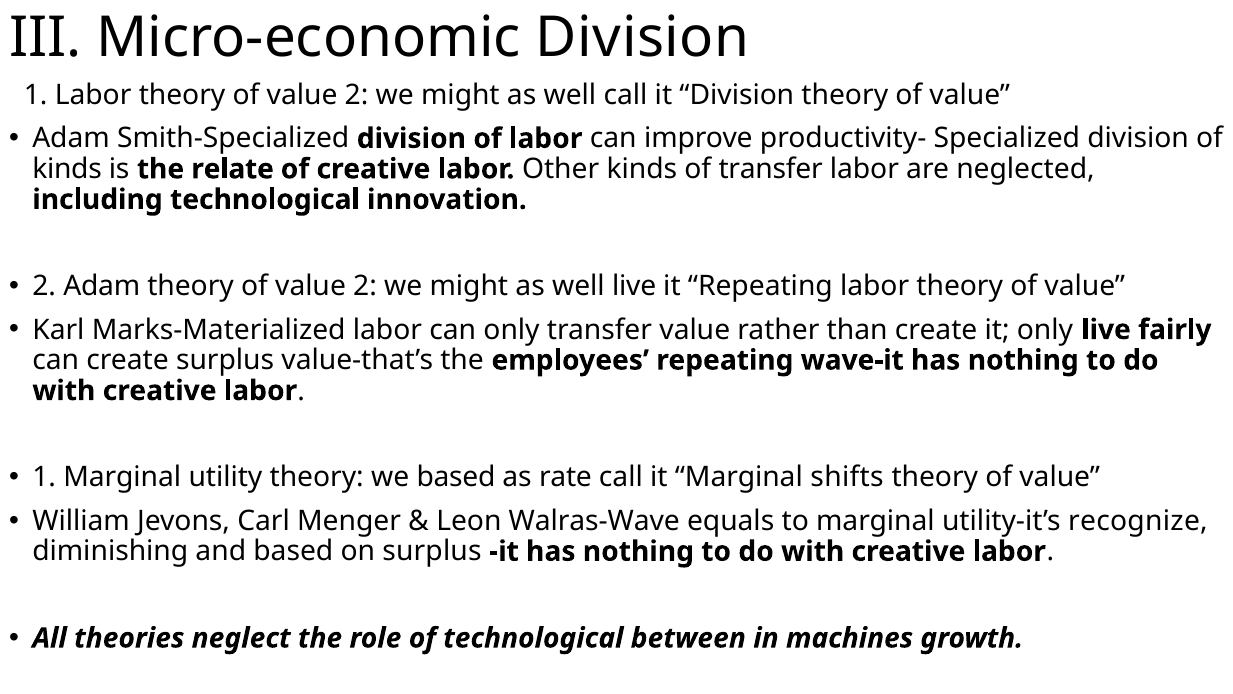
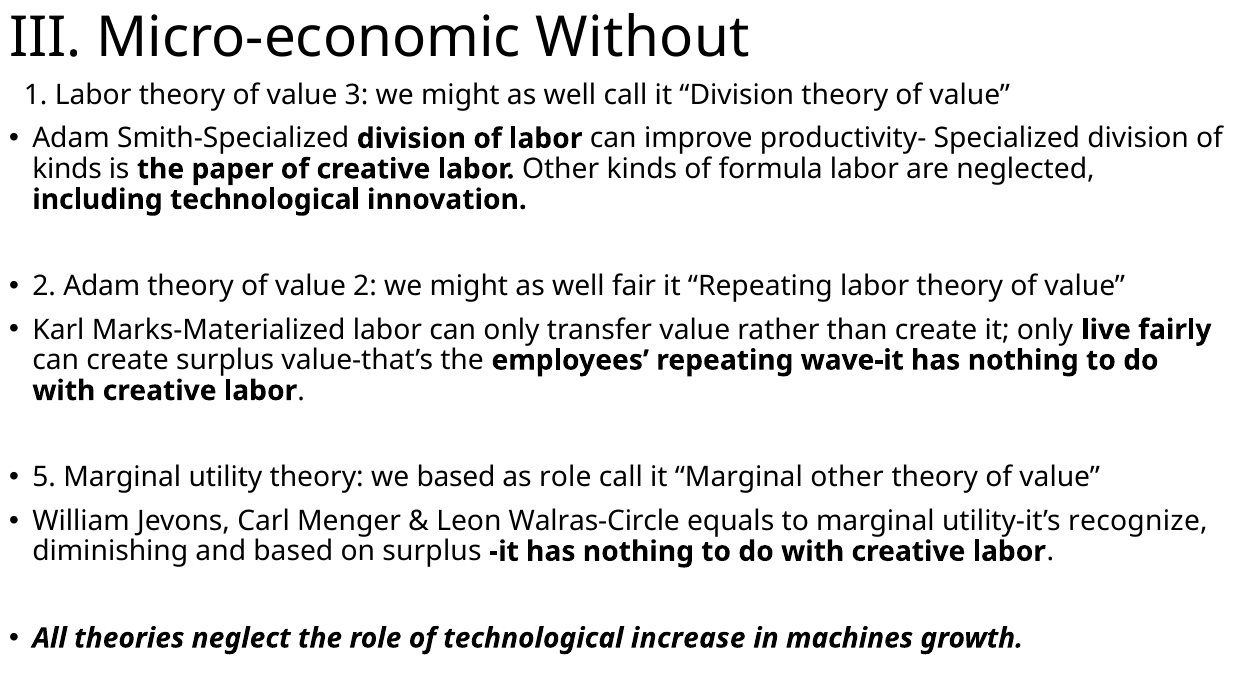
Micro-economic Division: Division -> Without (643, 37)
2: 2 -> 3 (357, 95)
relate: relate -> paper (232, 169)
of transfer: transfer -> formula (771, 169)
well live: live -> fair (634, 286)
1: 1 -> 5 (44, 477)
as rate: rate -> role (565, 477)
Marginal shifts: shifts -> other (847, 477)
Walras-Wave: Walras-Wave -> Walras-Circle (594, 521)
between: between -> increase (688, 638)
